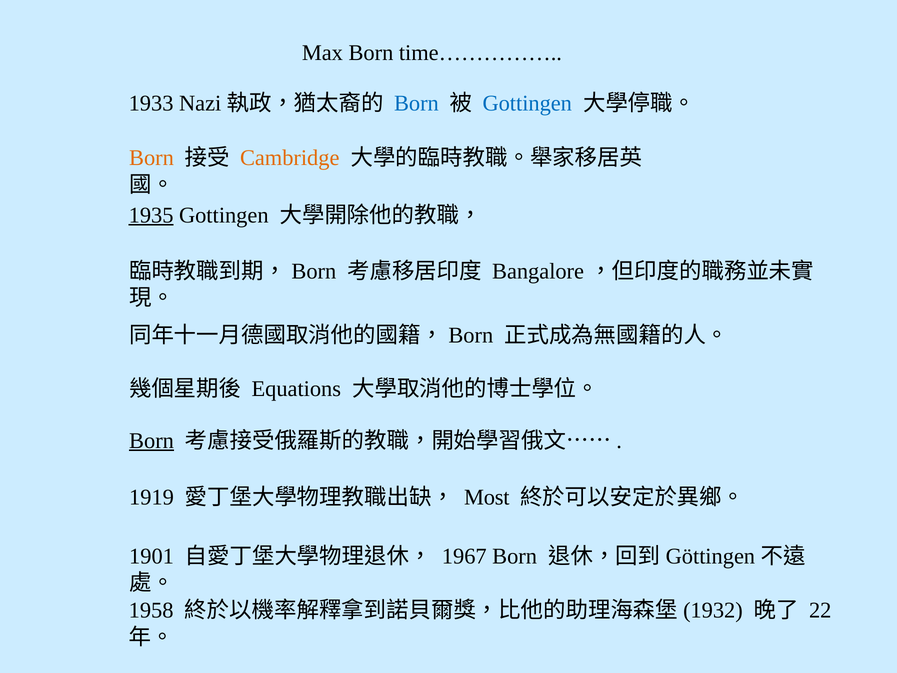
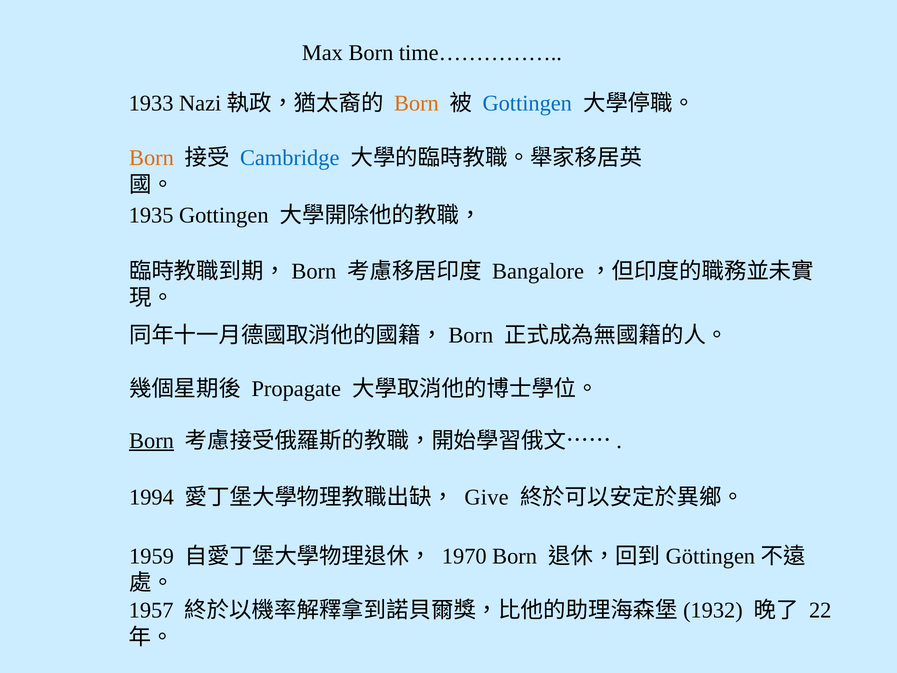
Born colour: blue -> orange (416, 103)
Cambridge colour: orange -> blue (290, 158)
1935 underline: present -> none (151, 215)
Equations: Equations -> Propagate (296, 389)
1919: 1919 -> 1994 (151, 497)
Most: Most -> Give (487, 497)
1901: 1901 -> 1959 (152, 556)
1967: 1967 -> 1970 (464, 556)
1958: 1958 -> 1957 (151, 610)
